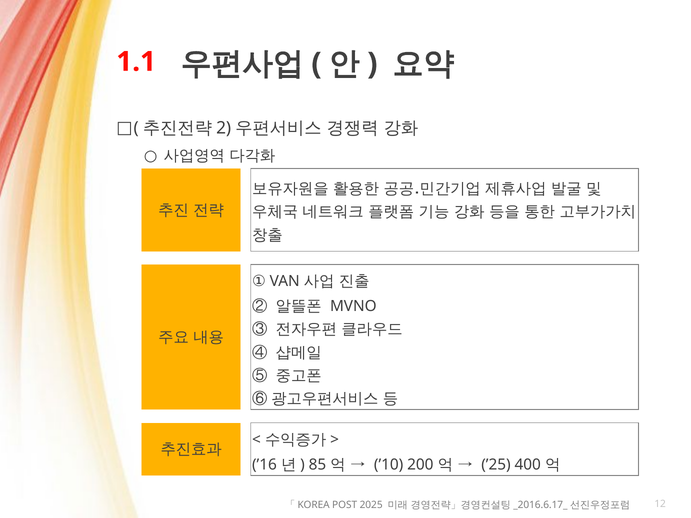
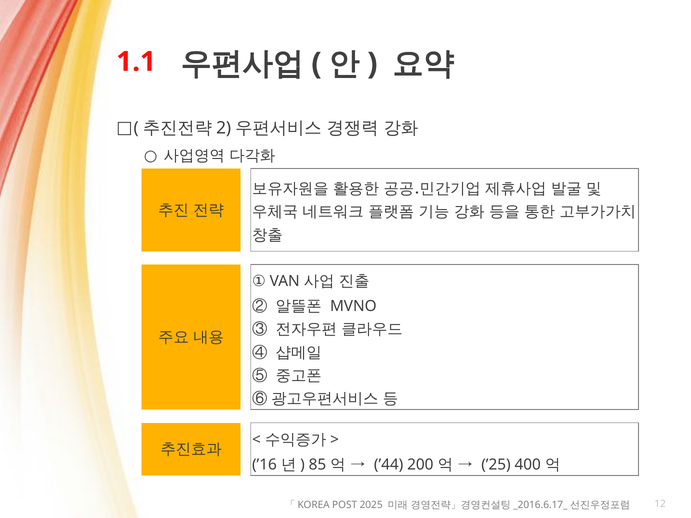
’10: ’10 -> ’44 (389, 465)
